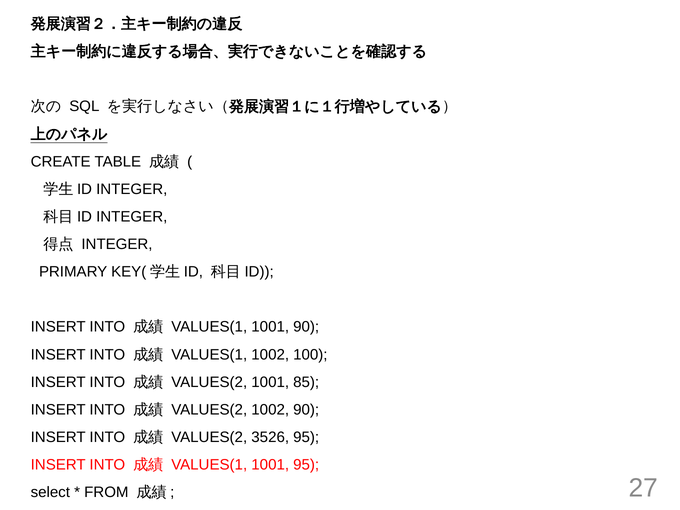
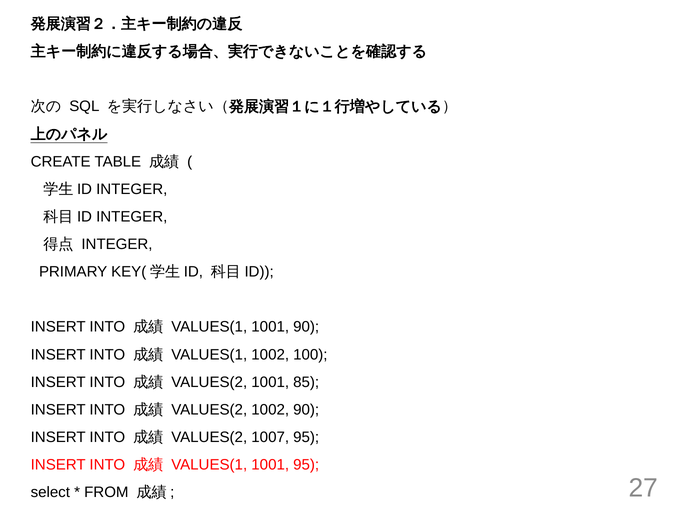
3526: 3526 -> 1007 (270, 437)
